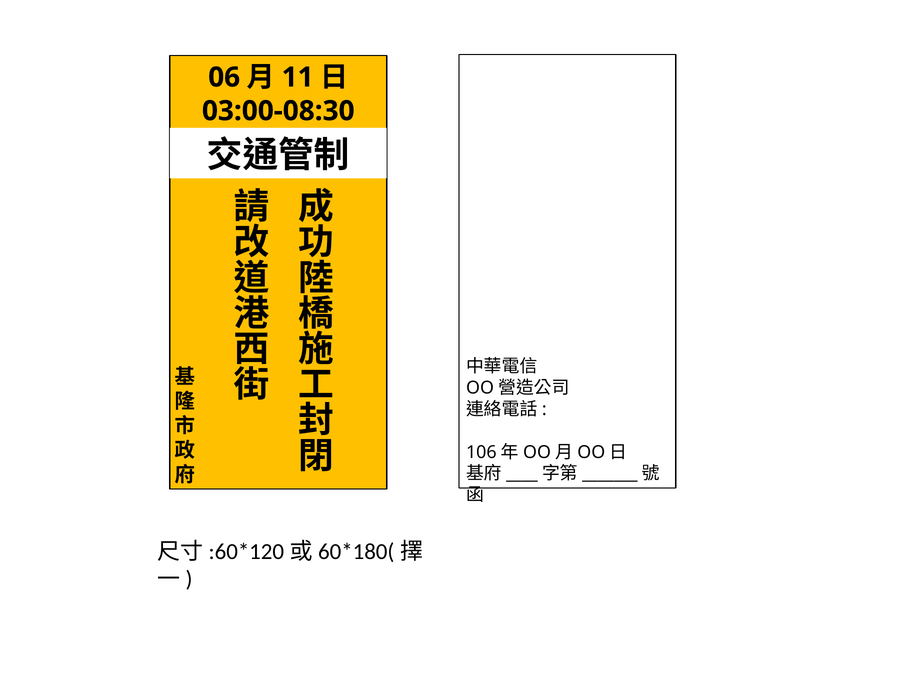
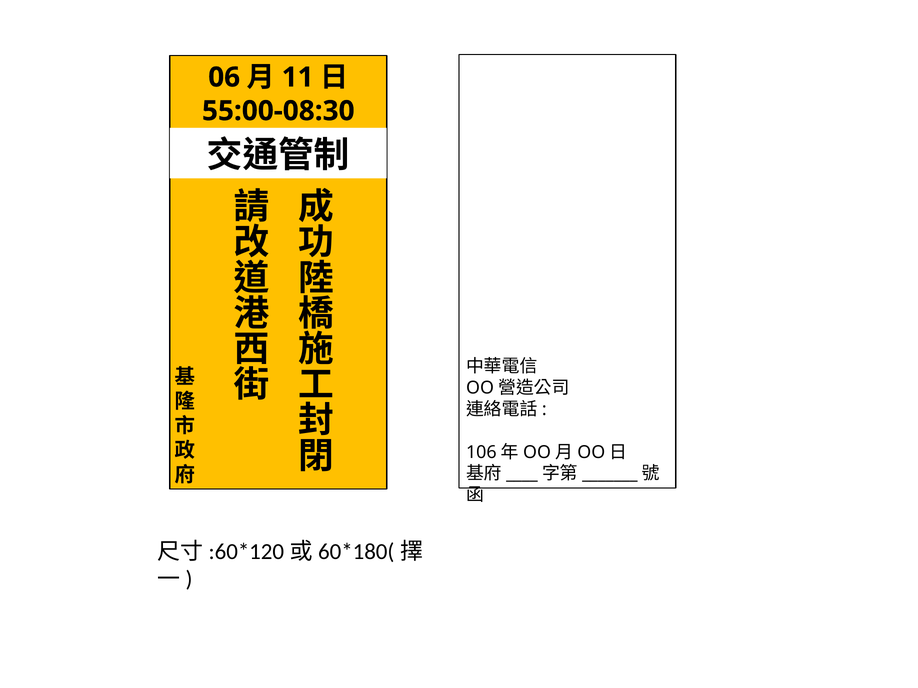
03:00-08:30: 03:00-08:30 -> 55:00-08:30 (278, 111)
